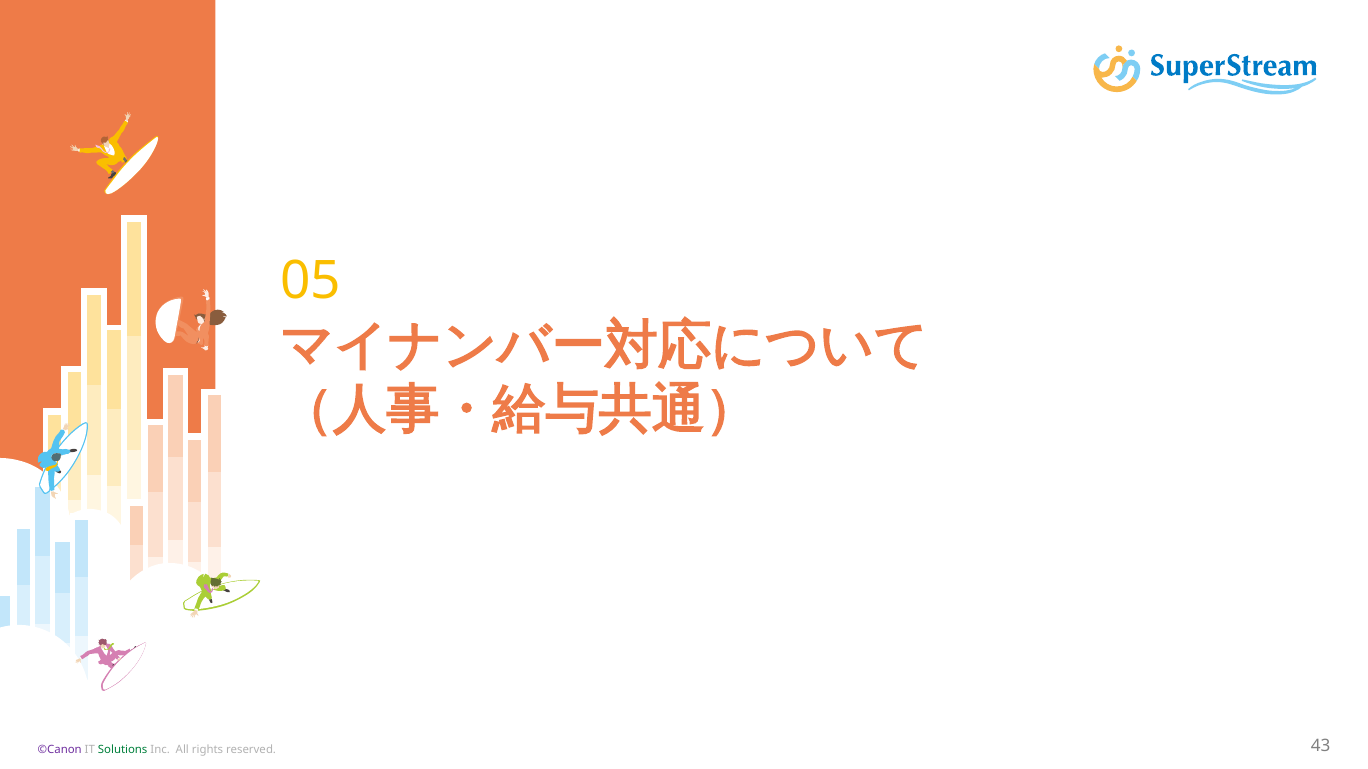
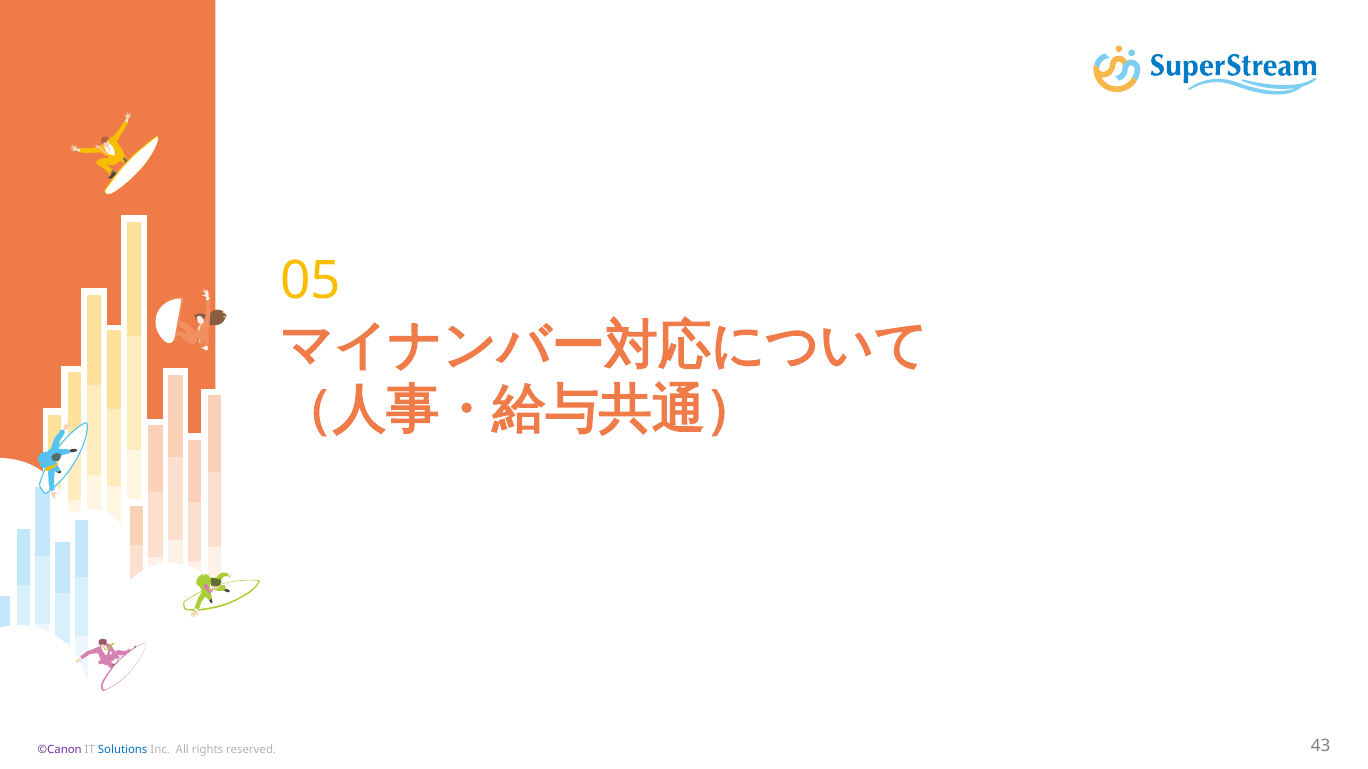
Solutions colour: green -> blue (123, 750)
